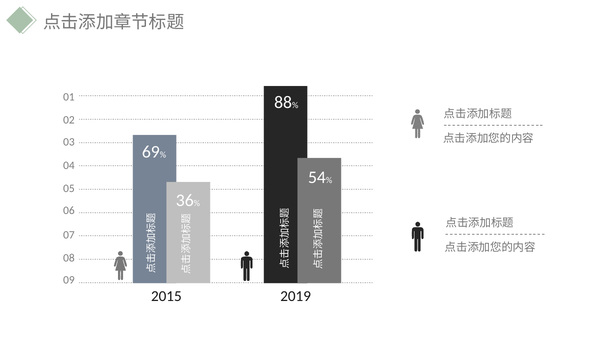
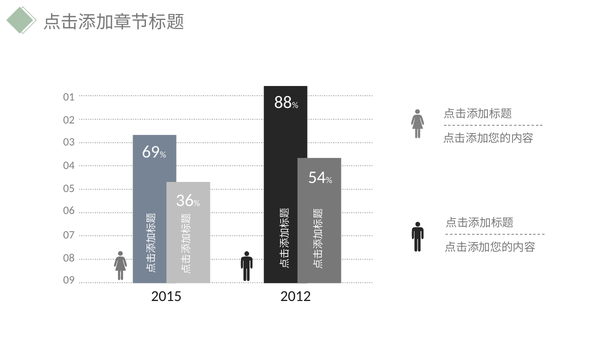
2019: 2019 -> 2012 (296, 296)
